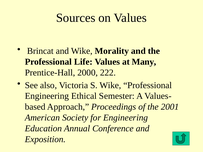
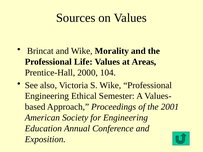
Many: Many -> Areas (144, 62)
222: 222 -> 104 (108, 73)
